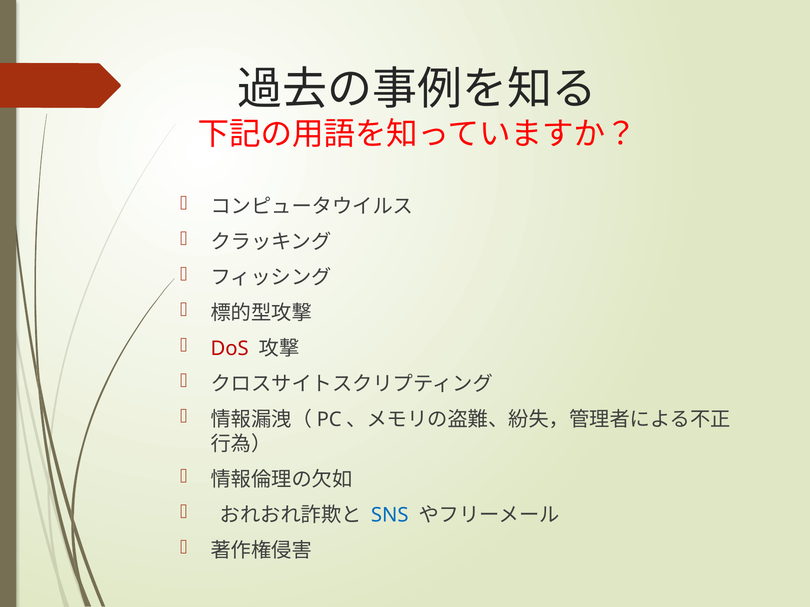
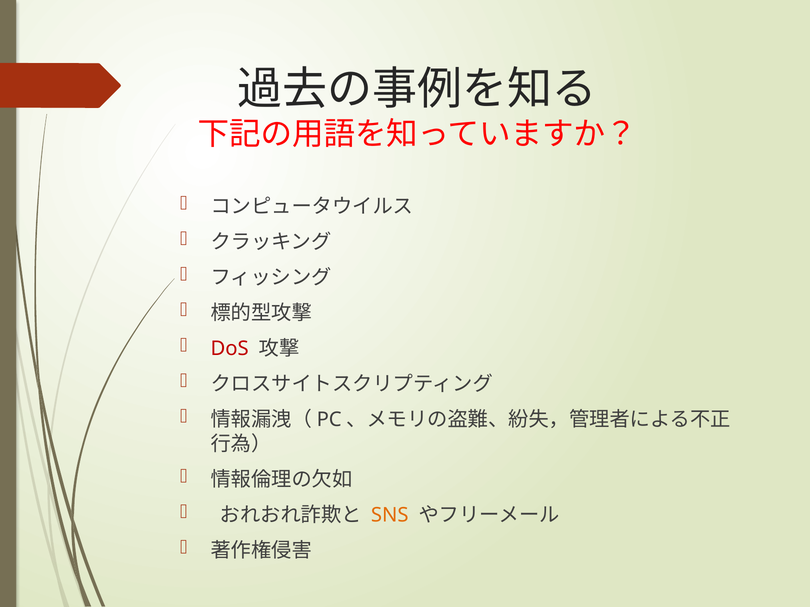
SNS colour: blue -> orange (390, 515)
